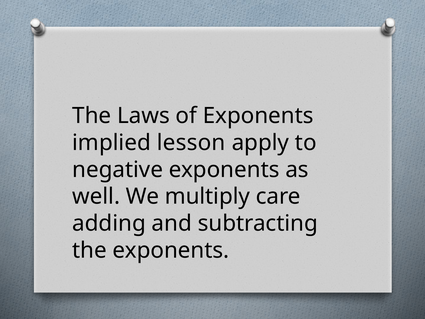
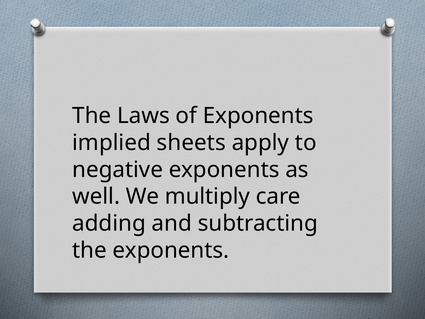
lesson: lesson -> sheets (191, 143)
